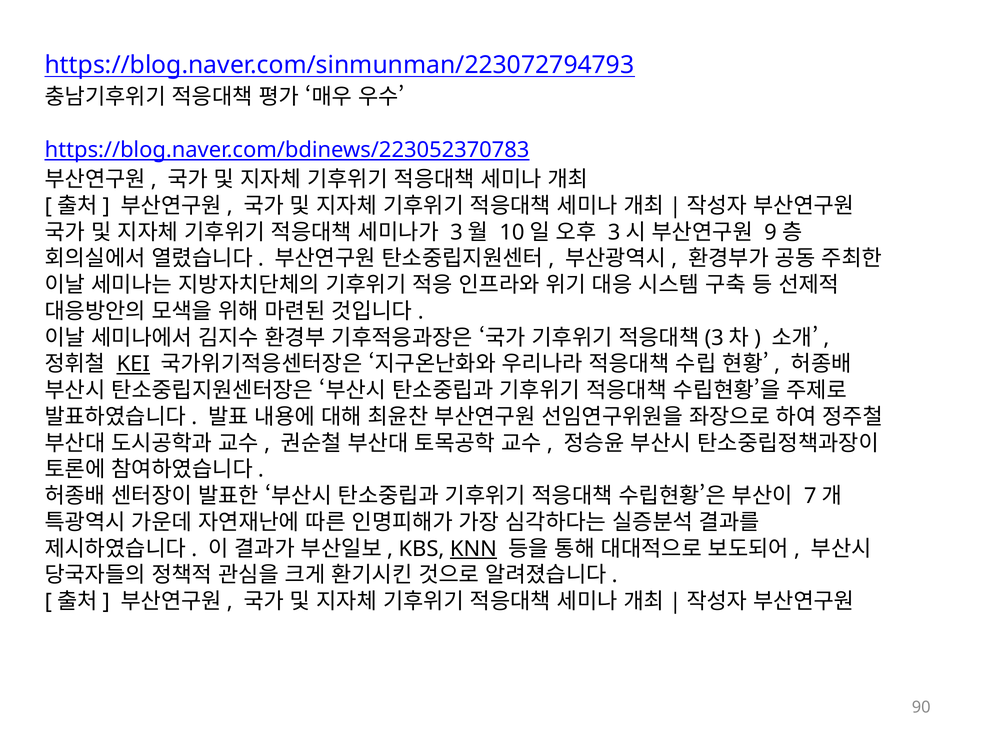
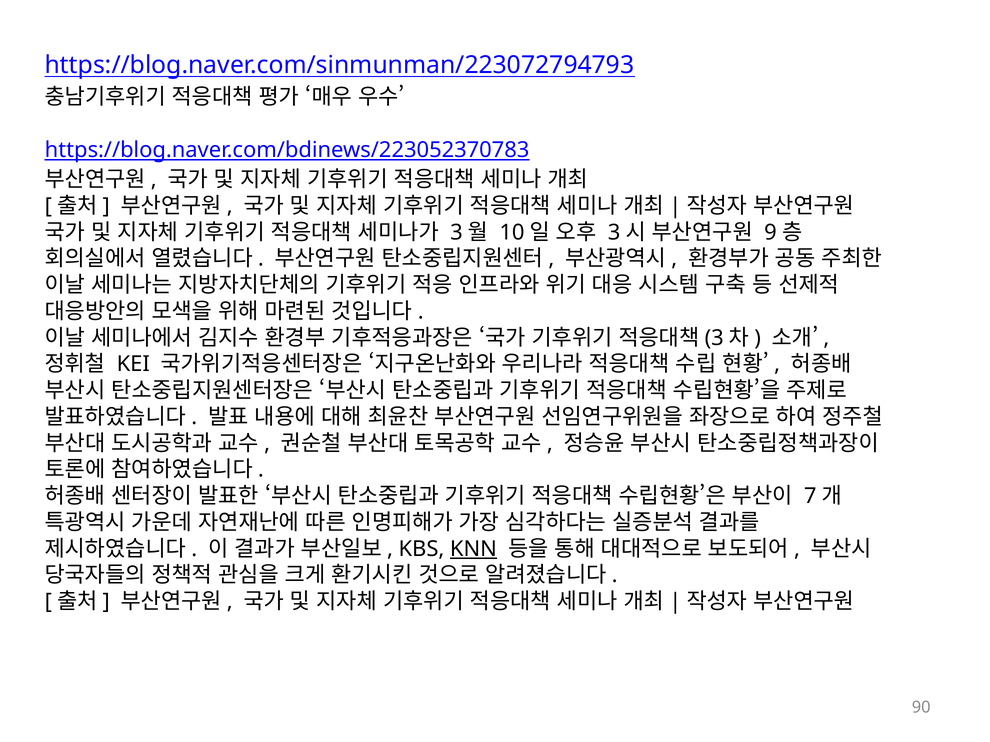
KEI underline: present -> none (133, 364)
